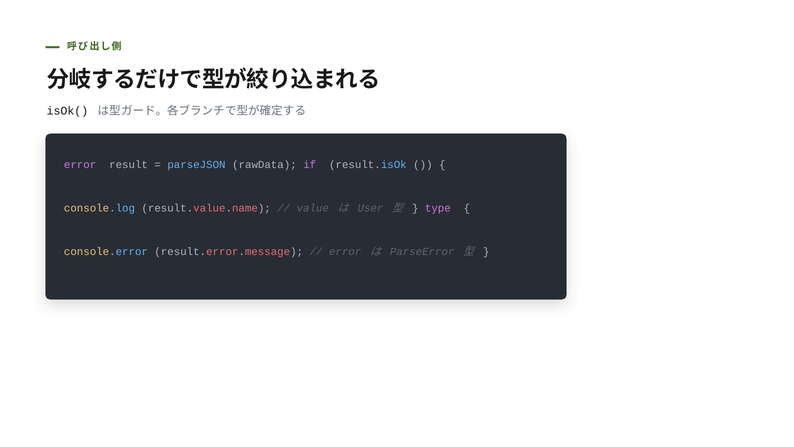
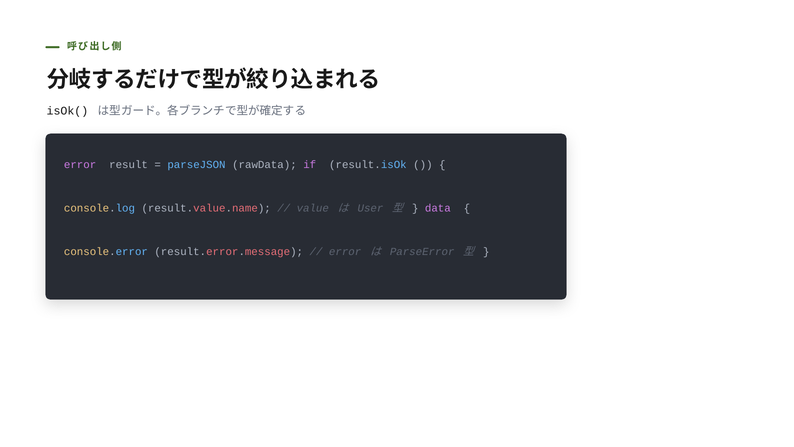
type: type -> data (438, 208)
